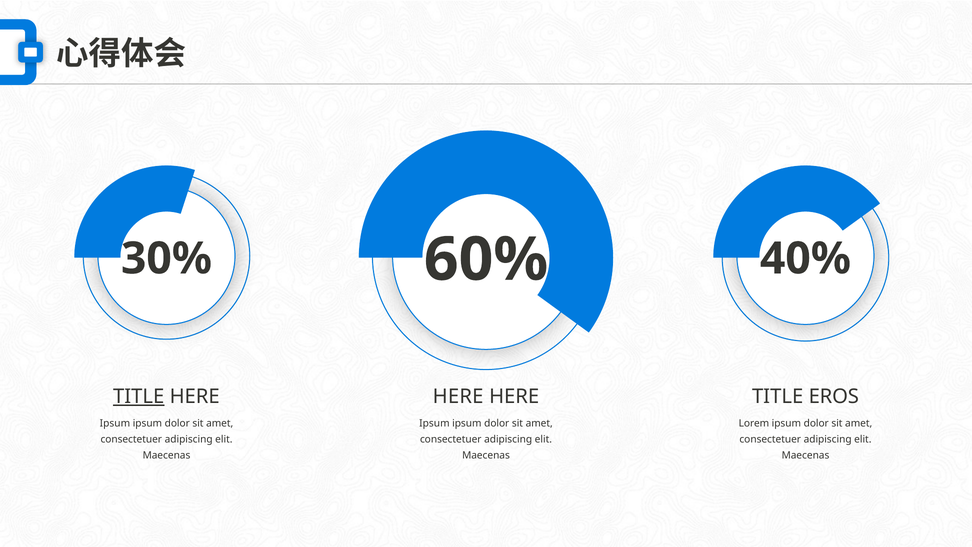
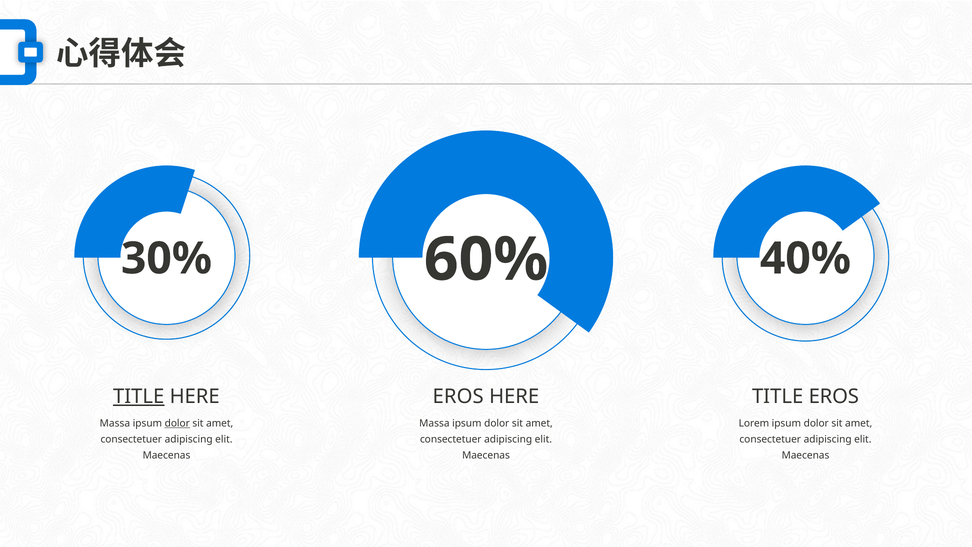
HERE: HERE -> EROS (458, 396)
Ipsum: Ipsum -> Massa (115, 423)
dolor underline: none -> present (177, 423)
Ipsum: Ipsum -> Massa (434, 423)
